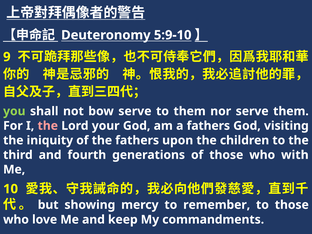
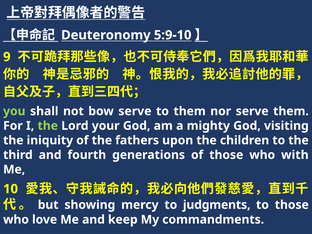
the colour: pink -> light green (48, 126)
a fathers: fathers -> mighty (208, 126)
remember: remember -> judgments (217, 205)
